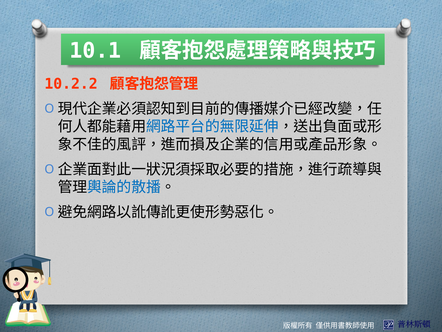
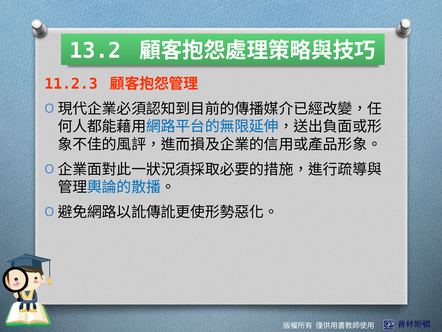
10.1: 10.1 -> 13.2 (95, 51)
10.2.2: 10.2.2 -> 11.2.3 (71, 84)
